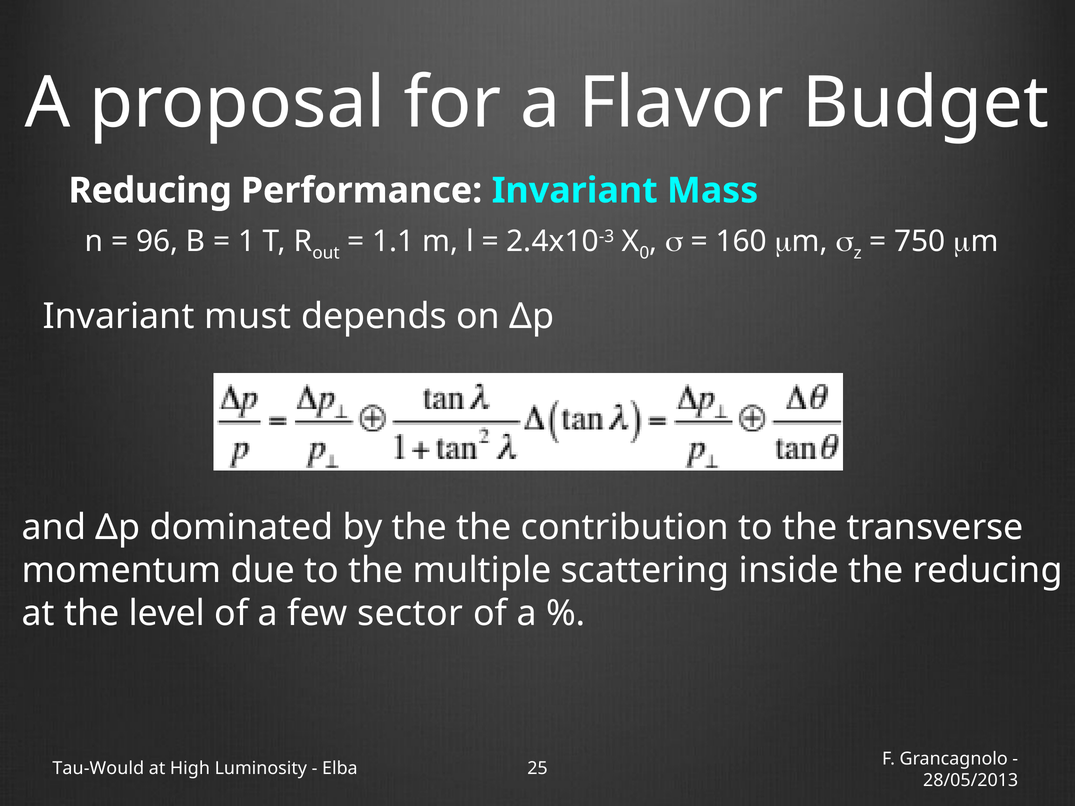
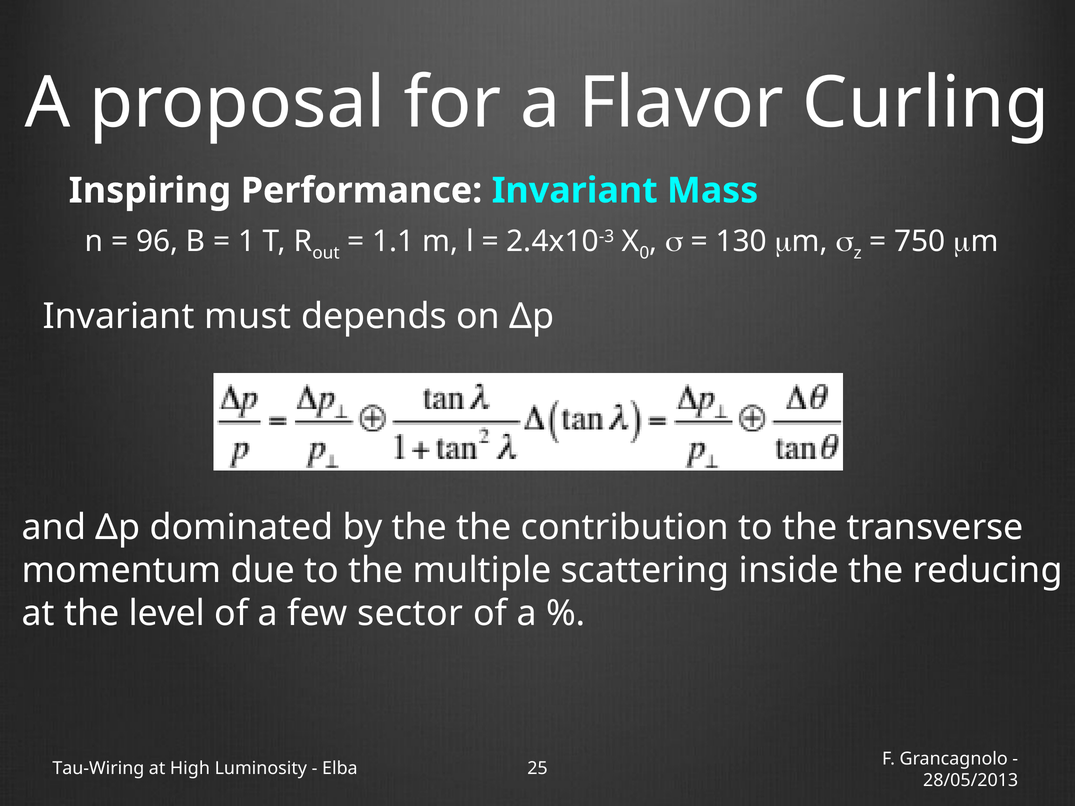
Budget: Budget -> Curling (926, 103)
Reducing: Reducing -> Inspiring (150, 191)
160: 160 -> 130 (741, 242)
Tau-Would: Tau-Would -> Tau-Wiring (98, 769)
